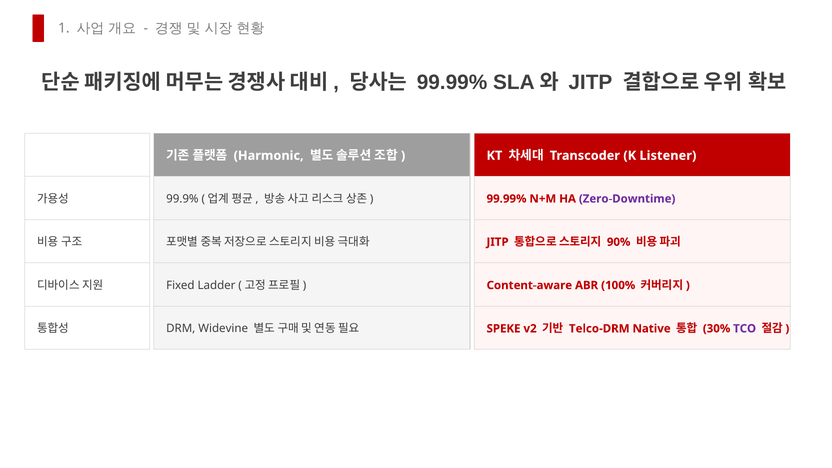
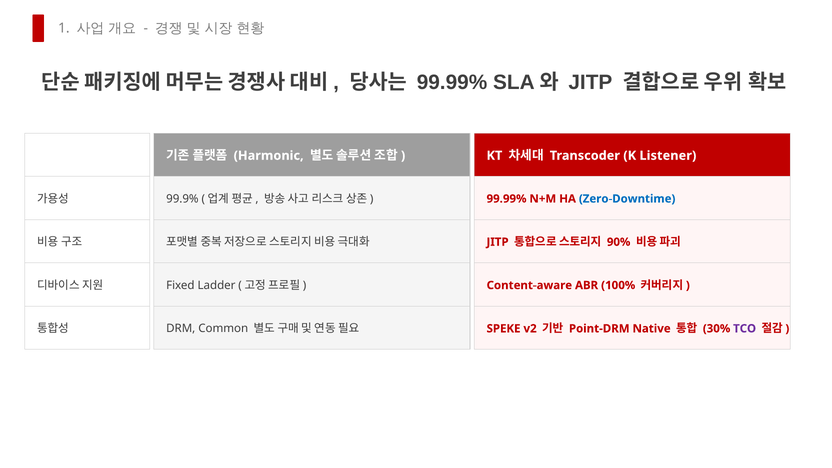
Zero-Downtime colour: purple -> blue (627, 199)
Widevine: Widevine -> Common (223, 329)
Telco-DRM: Telco-DRM -> Point-DRM (599, 329)
